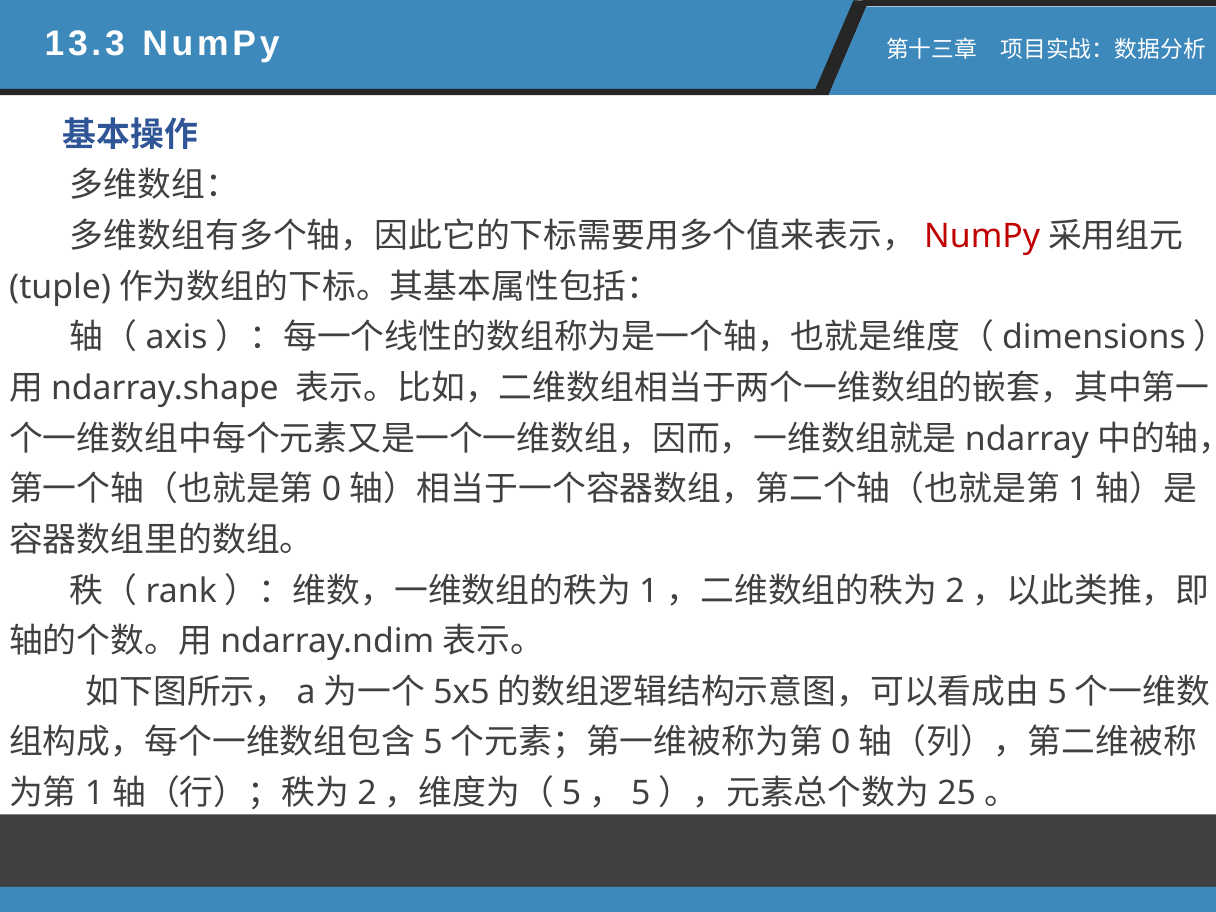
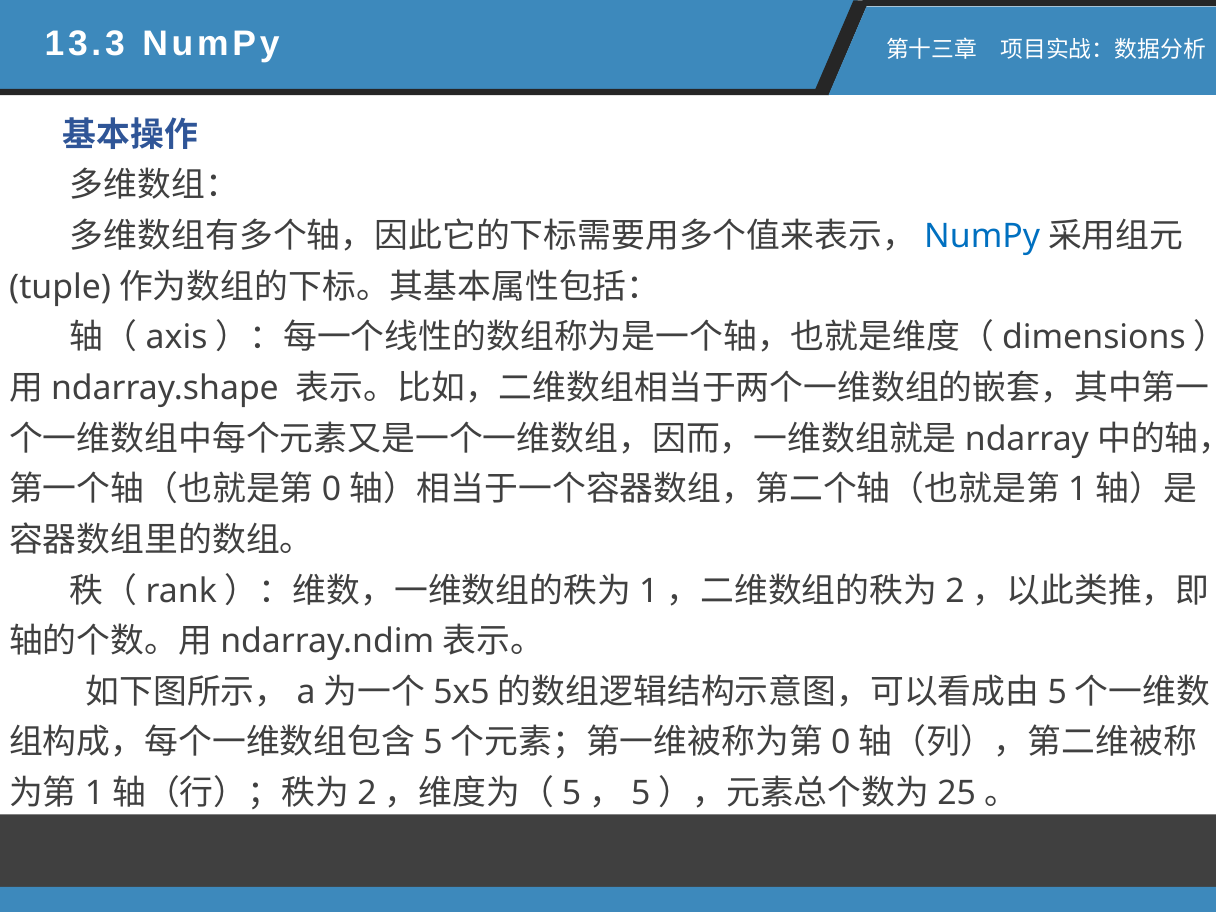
NumPy colour: red -> blue (982, 236)
